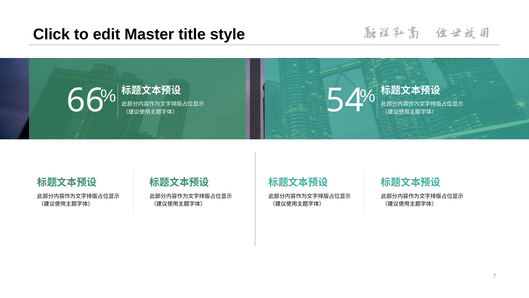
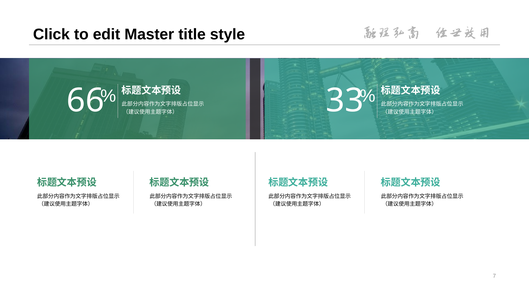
54: 54 -> 33 (345, 100)
